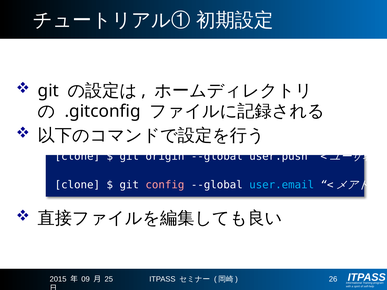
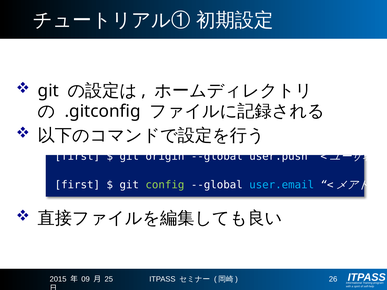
clone: clone -> first (77, 157)
clone: clone -> first (77, 185)
config colour: pink -> light green (165, 185)
